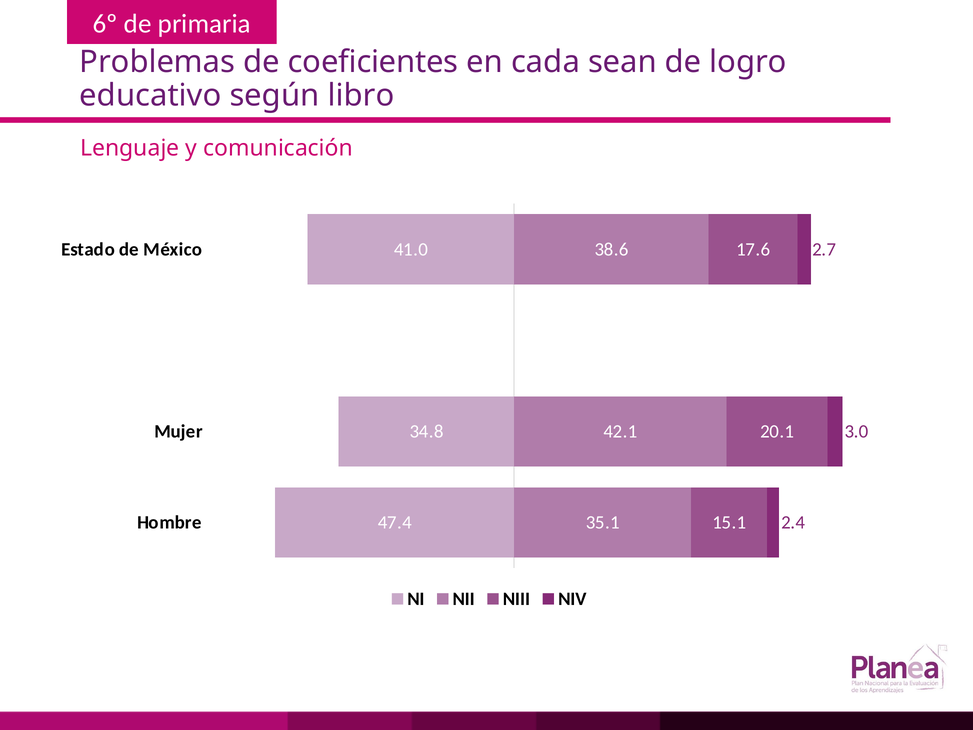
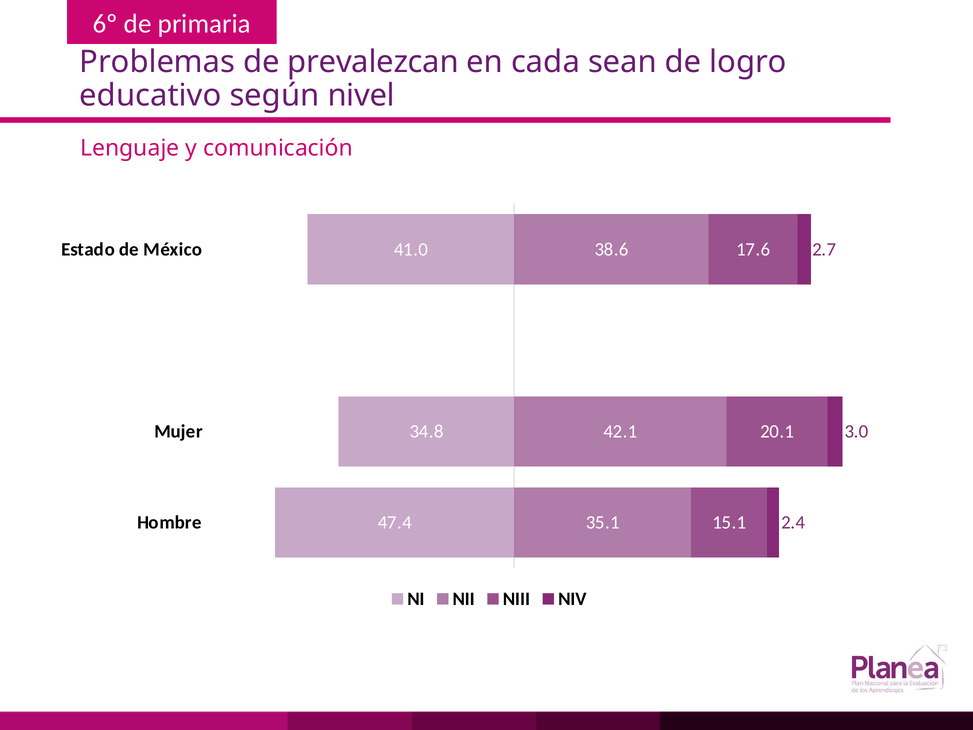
coeficientes: coeficientes -> prevalezcan (373, 62)
libro: libro -> nivel (361, 96)
